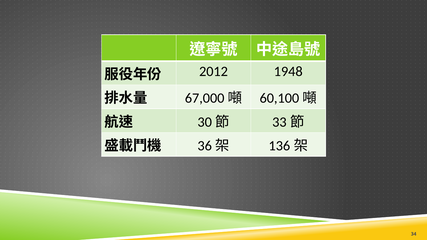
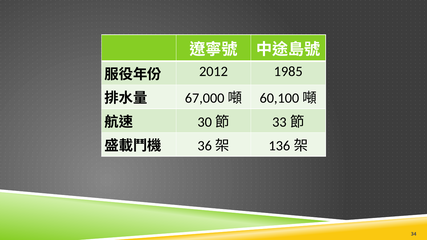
1948: 1948 -> 1985 (288, 72)
